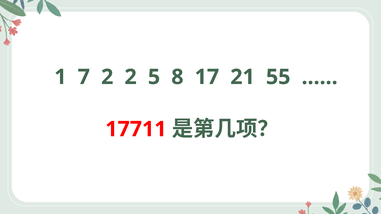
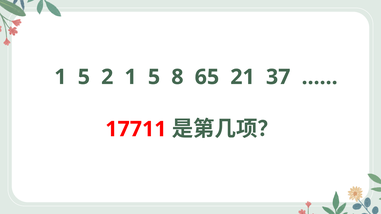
7: 7 -> 5 (84, 77)
2 2: 2 -> 1 (131, 77)
17: 17 -> 65 (207, 77)
55: 55 -> 37 (278, 77)
